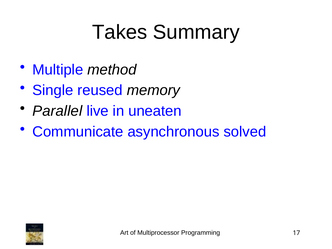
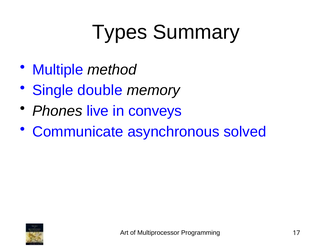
Takes: Takes -> Types (120, 32)
reused: reused -> double (100, 90)
Parallel: Parallel -> Phones (57, 111)
uneaten: uneaten -> conveys (155, 111)
